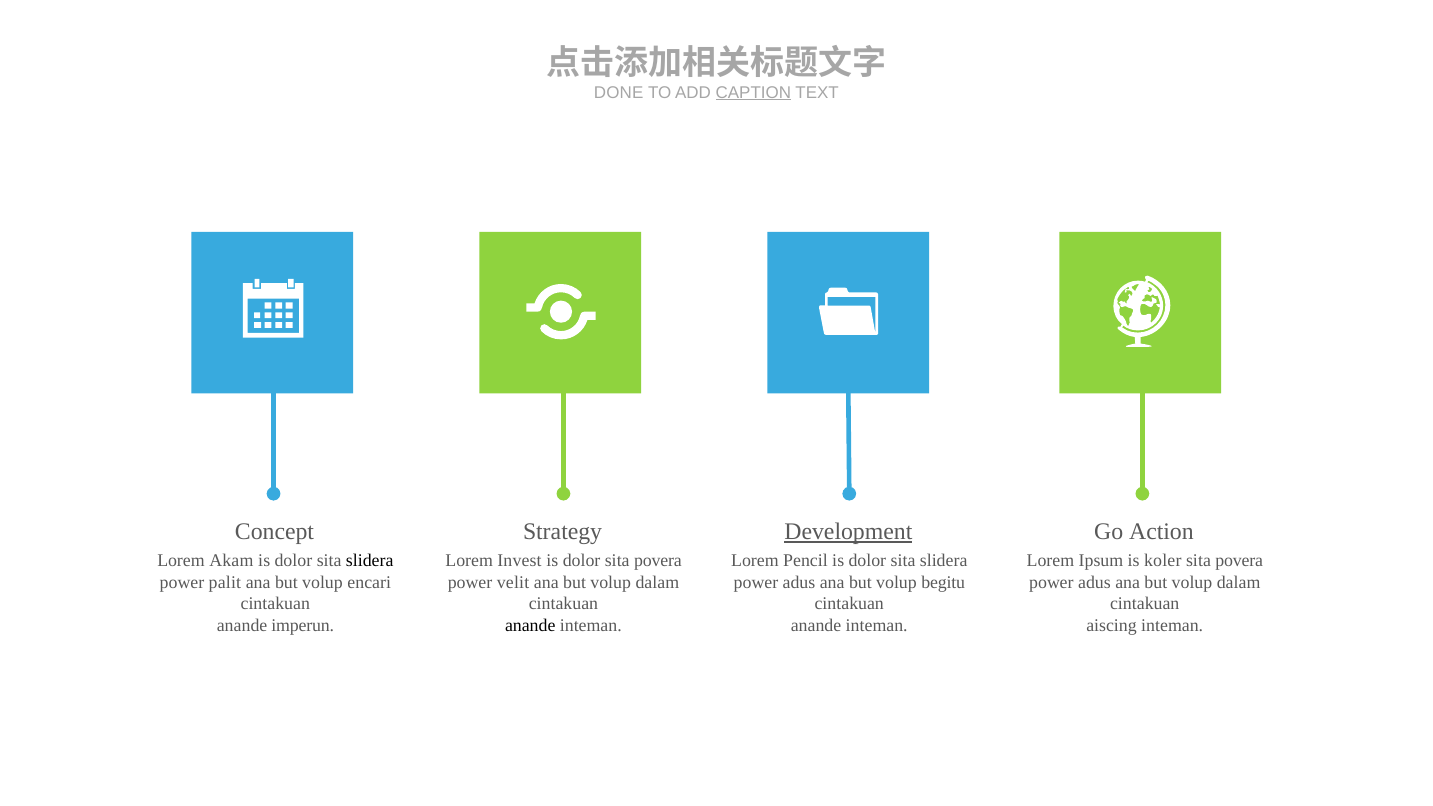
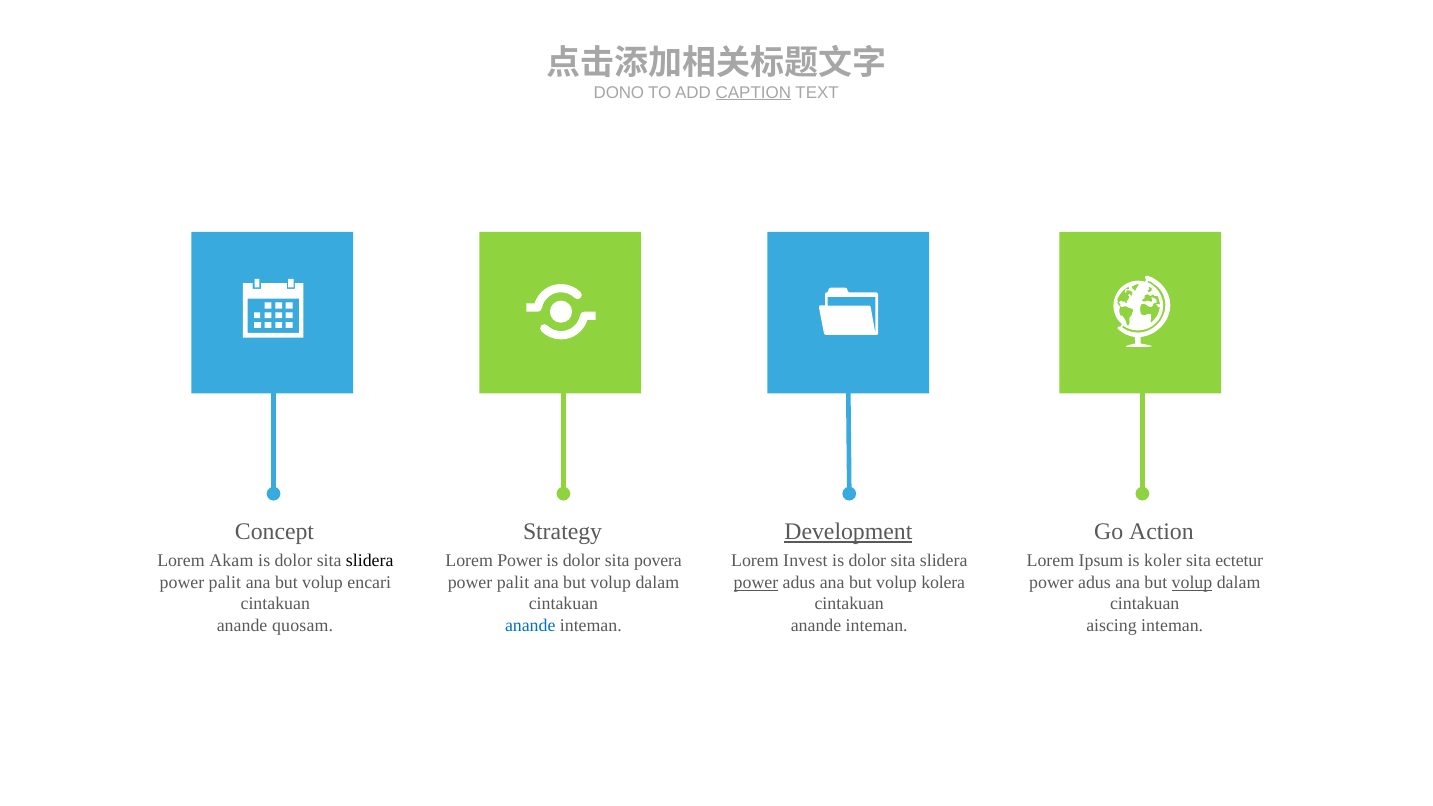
DONE: DONE -> DONO (619, 92)
Lorem Invest: Invest -> Power (520, 561)
Pencil: Pencil -> Invest (805, 561)
povera: povera -> ectetur (1239, 561)
velit: velit -> palit (513, 583)
power underline: none -> present (756, 583)
begitu: begitu -> kolera (943, 583)
volup underline: none -> present (1192, 583)
imperun: imperun -> quosam (303, 625)
anande colour: black -> blue (530, 625)
